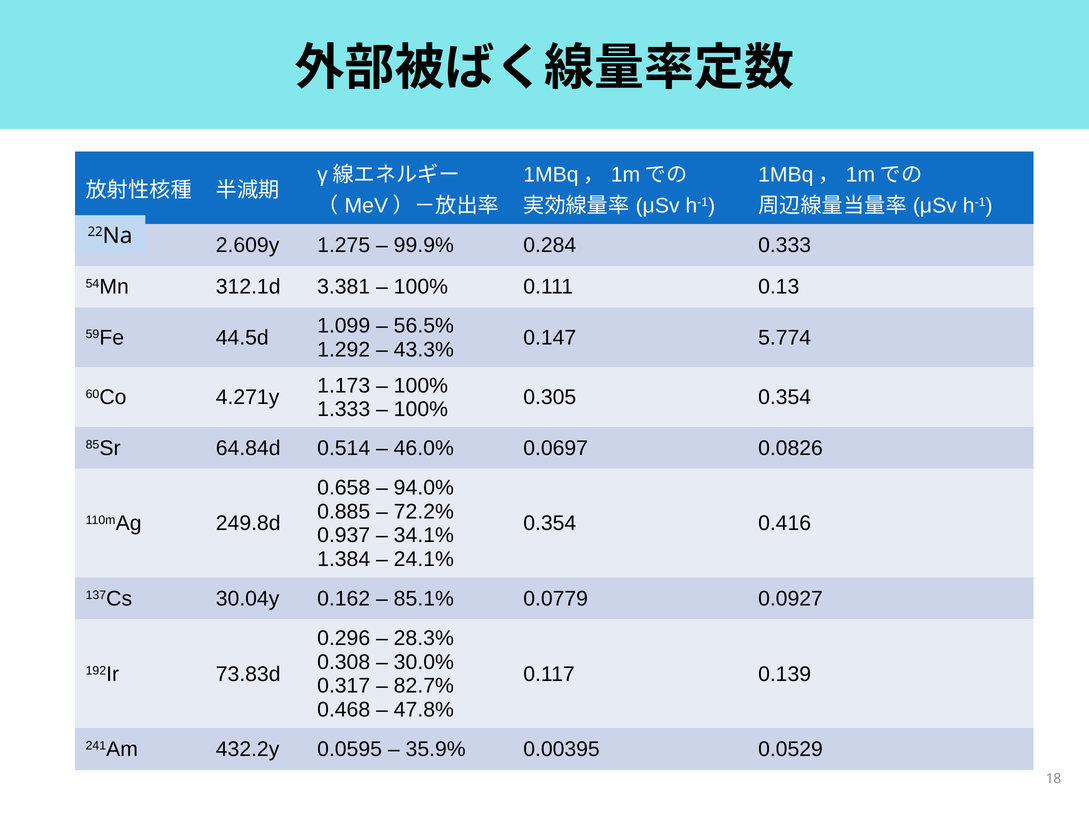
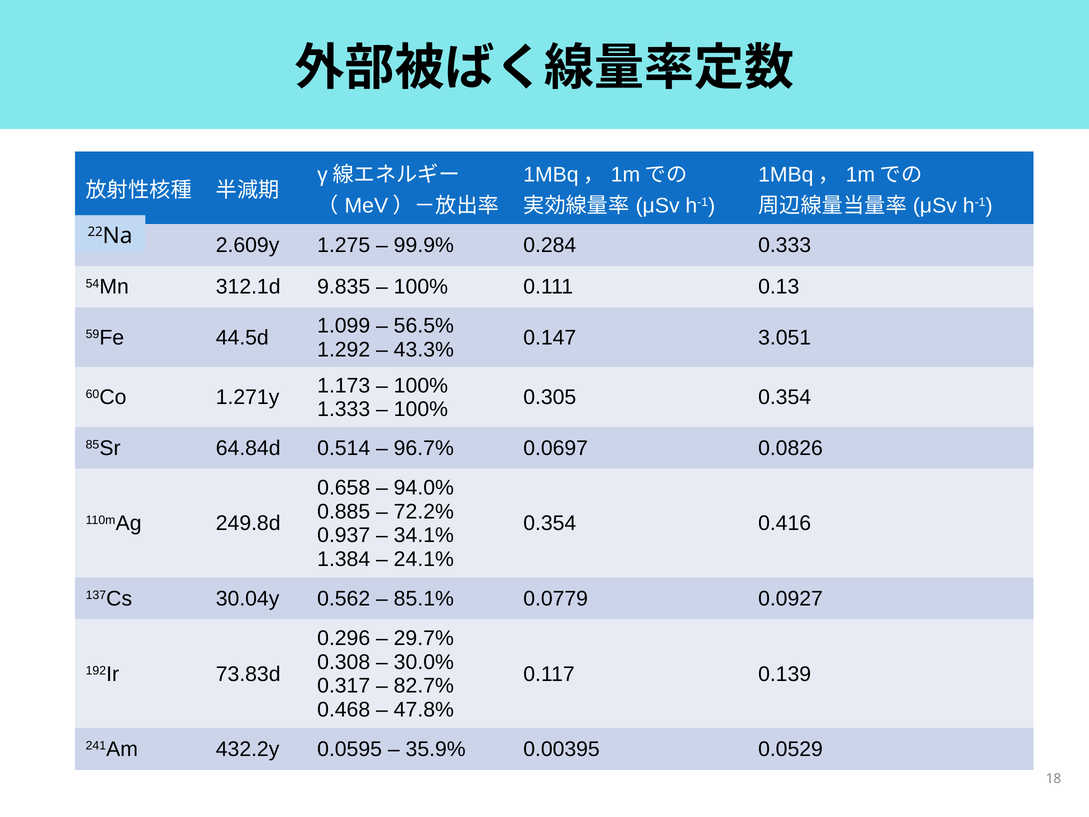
3.381: 3.381 -> 9.835 (344, 287)
5.774: 5.774 -> 3.051 (785, 338)
4.271y: 4.271y -> 1.271y (248, 397)
46.0%: 46.0% -> 96.7% (424, 448)
0.162: 0.162 -> 0.562 (344, 599)
28.3%: 28.3% -> 29.7% (424, 638)
